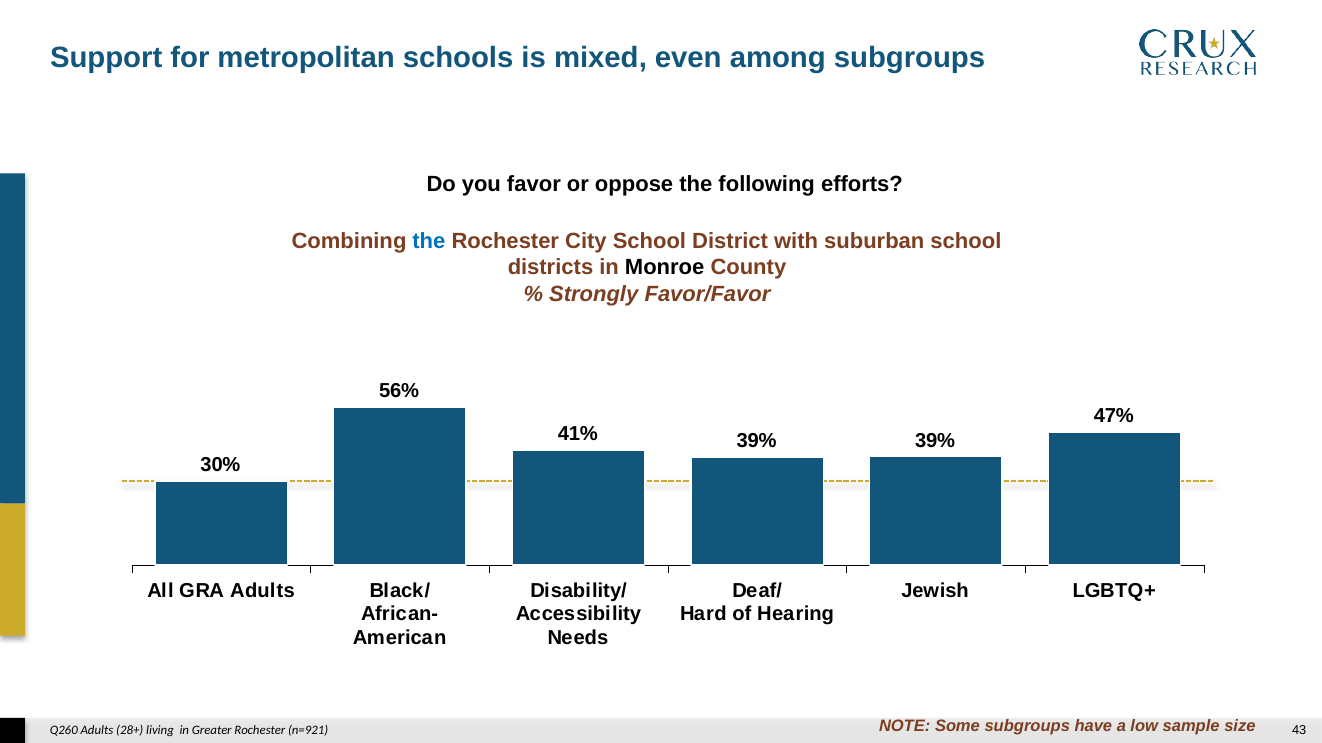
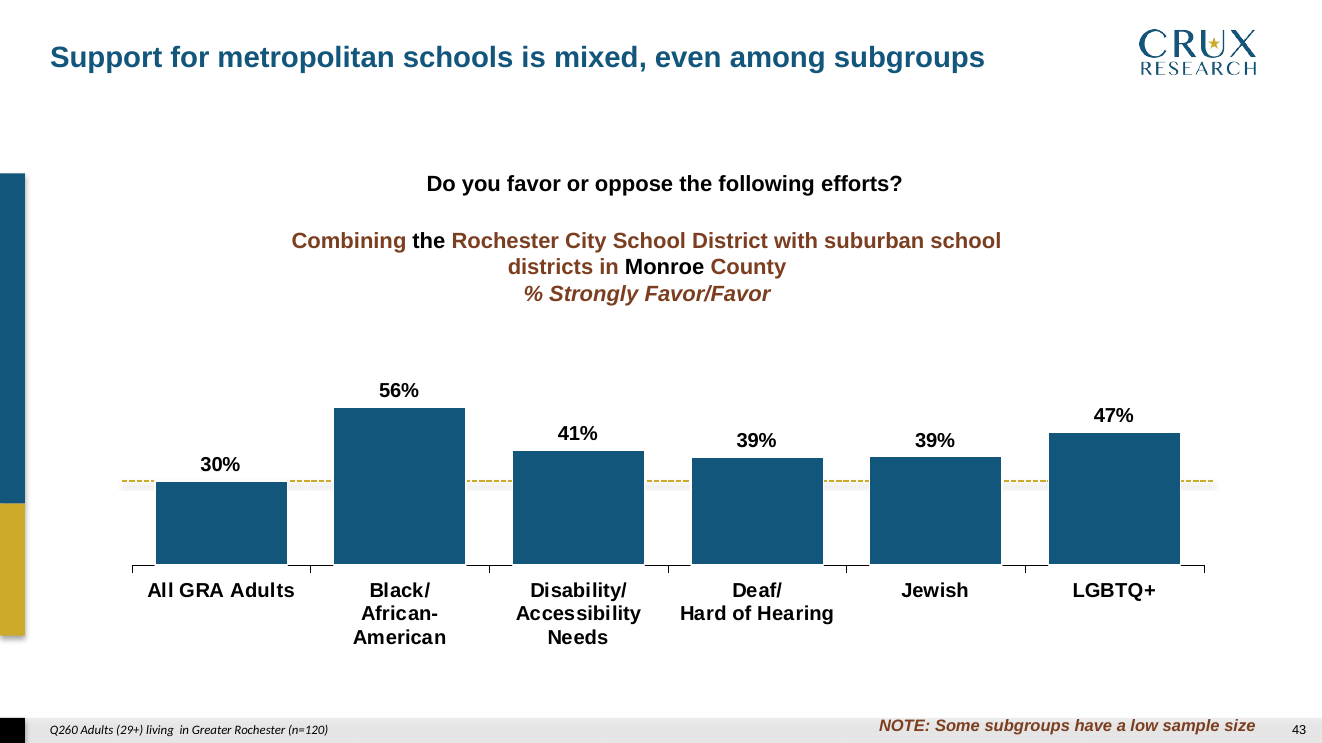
the colour: blue -> black (429, 241)
28+: 28+ -> 29+ (130, 730)
n=921: n=921 -> n=120 (308, 730)
